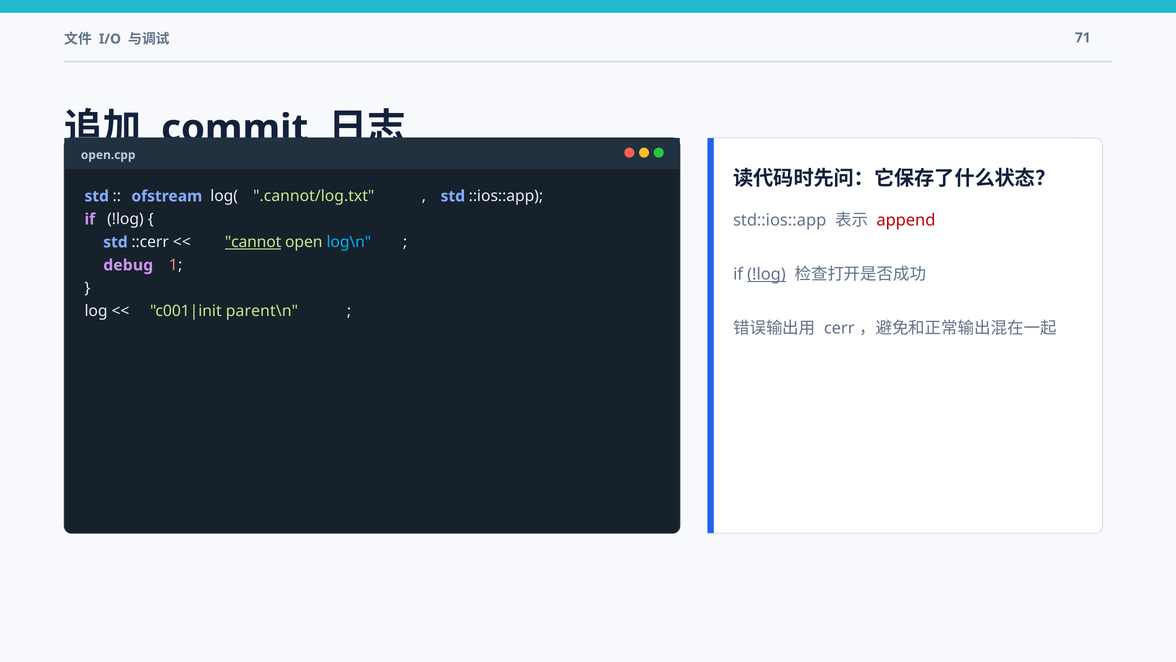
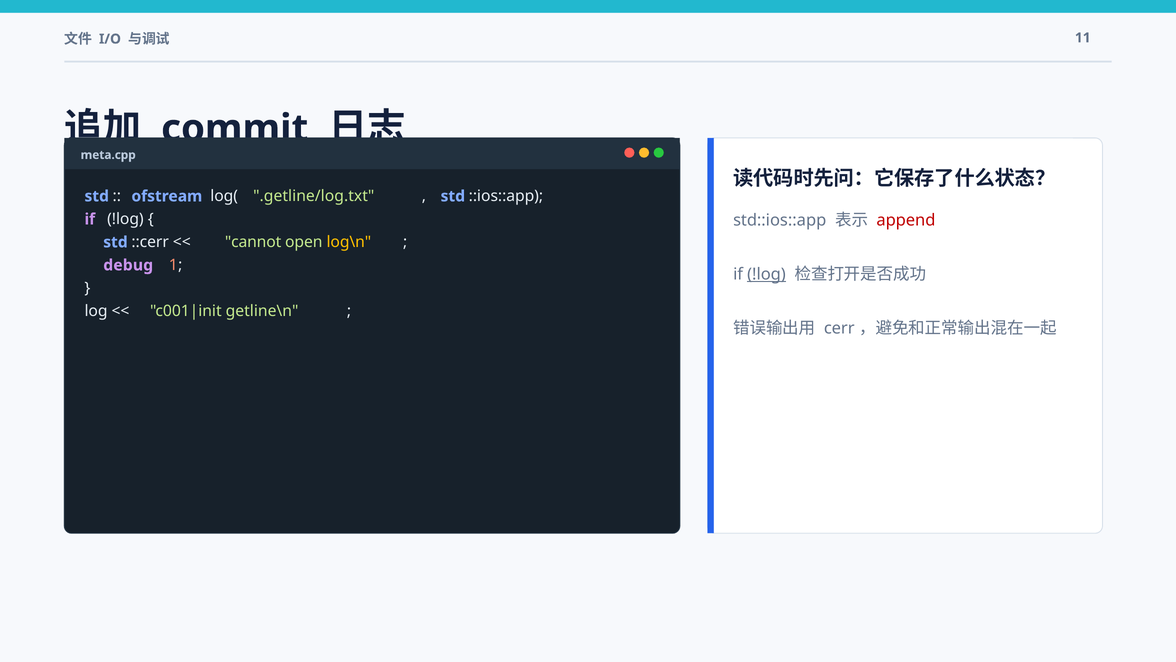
71: 71 -> 11 (1083, 38)
open.cpp: open.cpp -> meta.cpp (108, 155)
.cannot/log.txt: .cannot/log.txt -> .getline/log.txt (314, 196)
cannot underline: present -> none (253, 242)
log\n colour: light blue -> yellow (349, 242)
parent\n: parent\n -> getline\n (262, 311)
